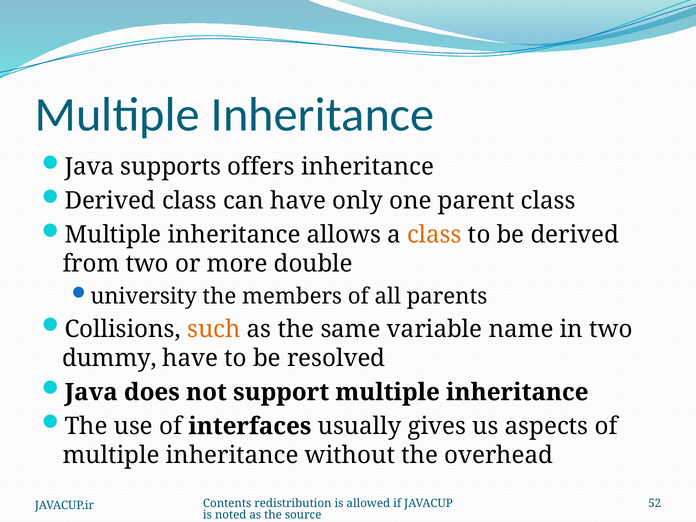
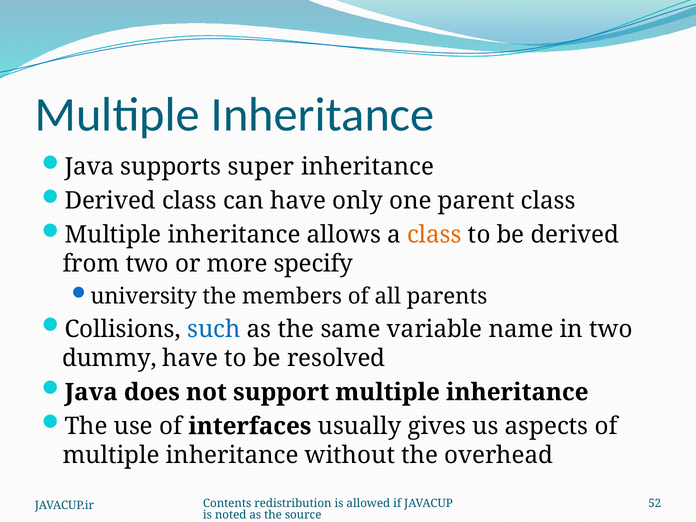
offers: offers -> super (261, 167)
double: double -> specify (313, 264)
such colour: orange -> blue (214, 329)
